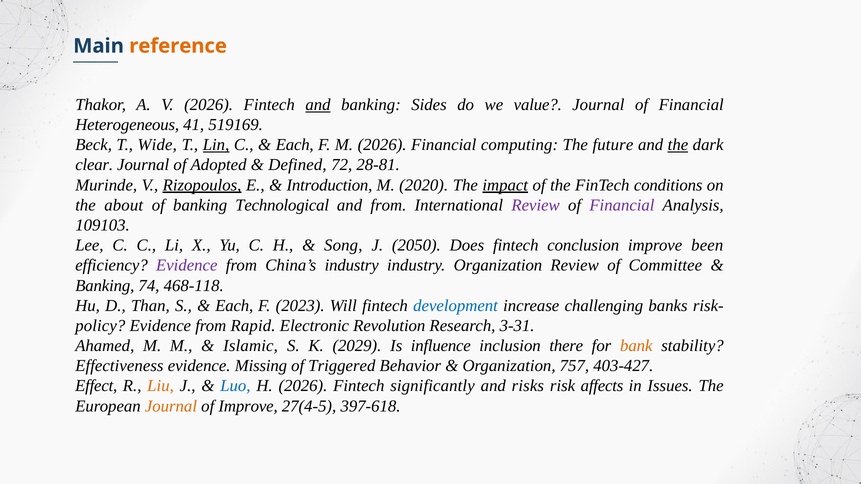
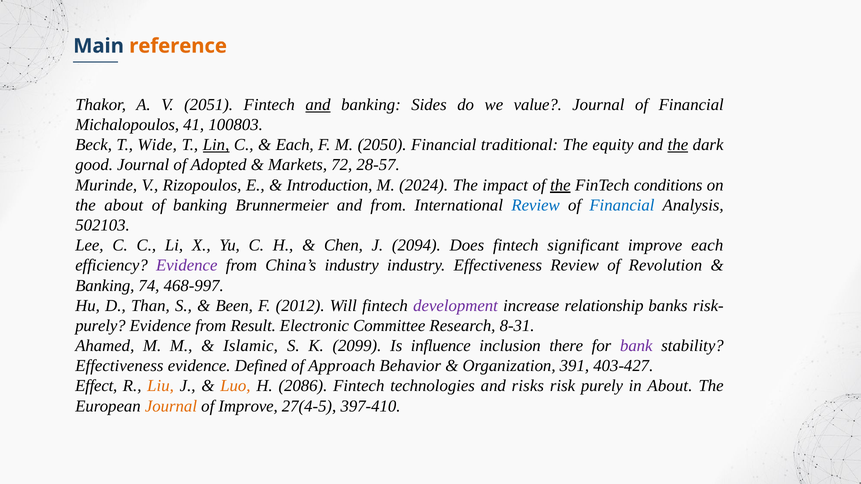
V 2026: 2026 -> 2051 (209, 105)
Heterogeneous: Heterogeneous -> Michalopoulos (127, 125)
519169: 519169 -> 100803 (236, 125)
M 2026: 2026 -> 2050 (382, 145)
computing: computing -> traditional (520, 145)
future: future -> equity (613, 145)
clear: clear -> good (94, 165)
Defined: Defined -> Markets (298, 165)
28-81: 28-81 -> 28-57 (378, 165)
Rizopoulos underline: present -> none (202, 185)
2020: 2020 -> 2024 (424, 185)
impact underline: present -> none (505, 185)
the underline: none -> present (560, 185)
Technological: Technological -> Brunnermeier (282, 205)
Review colour: purple -> blue (536, 205)
Financial colour: purple -> blue (622, 205)
109103: 109103 -> 502103 (102, 225)
Song: Song -> Chen (343, 245)
2050: 2050 -> 2094 (416, 245)
conclusion: conclusion -> significant (583, 245)
improve been: been -> each (707, 245)
industry Organization: Organization -> Effectiveness (498, 266)
Committee: Committee -> Revolution (665, 266)
468-118: 468-118 -> 468-997 (194, 286)
Each: Each -> Been (234, 306)
2023: 2023 -> 2012 (300, 306)
development colour: blue -> purple (456, 306)
challenging: challenging -> relationship (604, 306)
policy: policy -> purely (100, 326)
Rapid: Rapid -> Result (253, 326)
Revolution: Revolution -> Committee (389, 326)
3-31: 3-31 -> 8-31 (517, 326)
2029: 2029 -> 2099 (357, 346)
bank colour: orange -> purple (636, 346)
Missing: Missing -> Defined (261, 366)
Triggered: Triggered -> Approach (342, 366)
757: 757 -> 391 (574, 366)
Luo colour: blue -> orange (235, 386)
H 2026: 2026 -> 2086 (303, 386)
significantly: significantly -> technologies (433, 386)
risk affects: affects -> purely (602, 386)
in Issues: Issues -> About (670, 386)
397-618: 397-618 -> 397-410 (370, 406)
